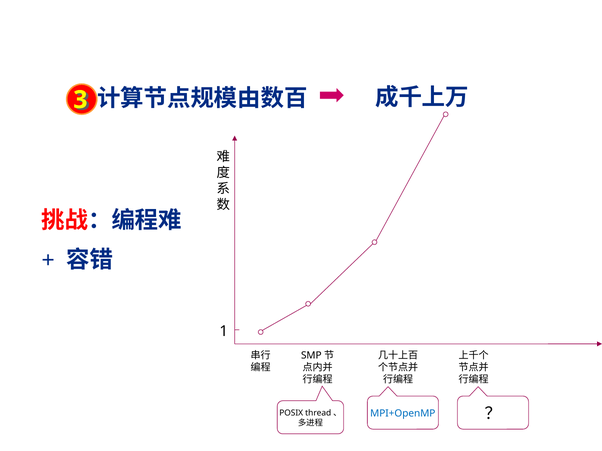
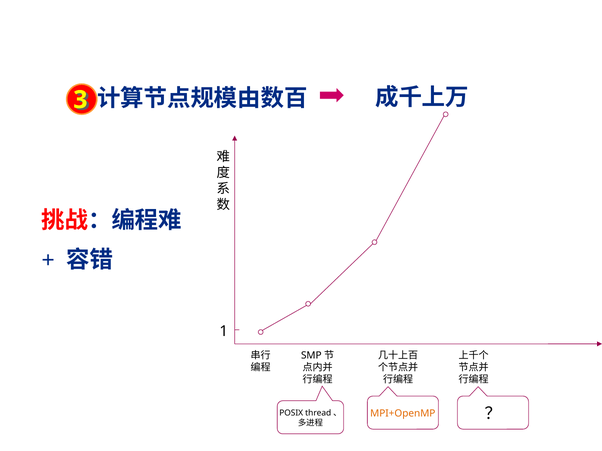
MPI+OpenMP colour: blue -> orange (403, 414)
